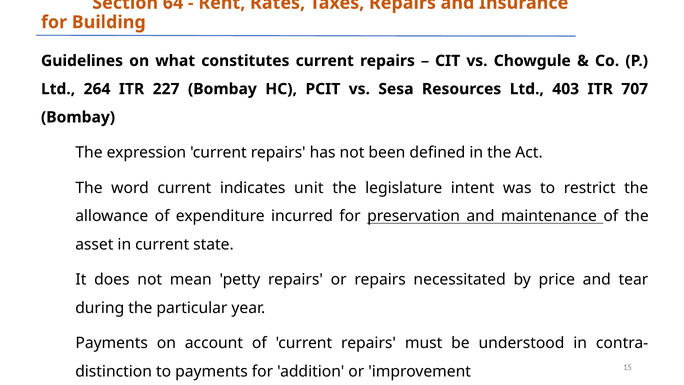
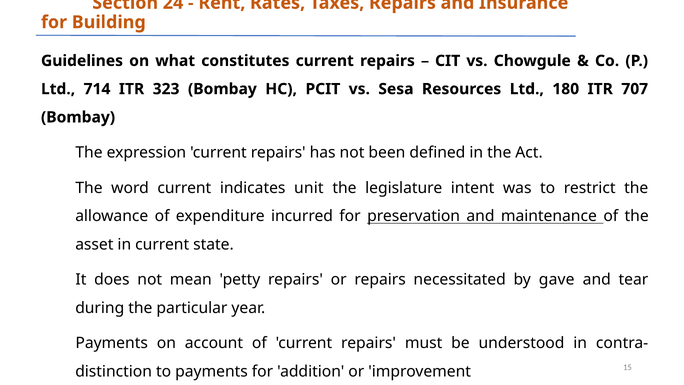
64: 64 -> 24 (173, 3)
264: 264 -> 714 (97, 89)
227: 227 -> 323 (166, 89)
403: 403 -> 180 (566, 89)
price: price -> gave (557, 280)
